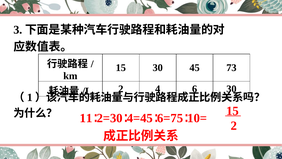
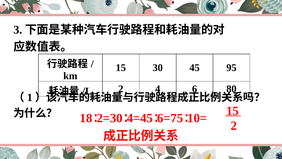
73: 73 -> 95 (231, 68)
6 30: 30 -> 80 (231, 89)
11: 11 -> 18 (86, 118)
